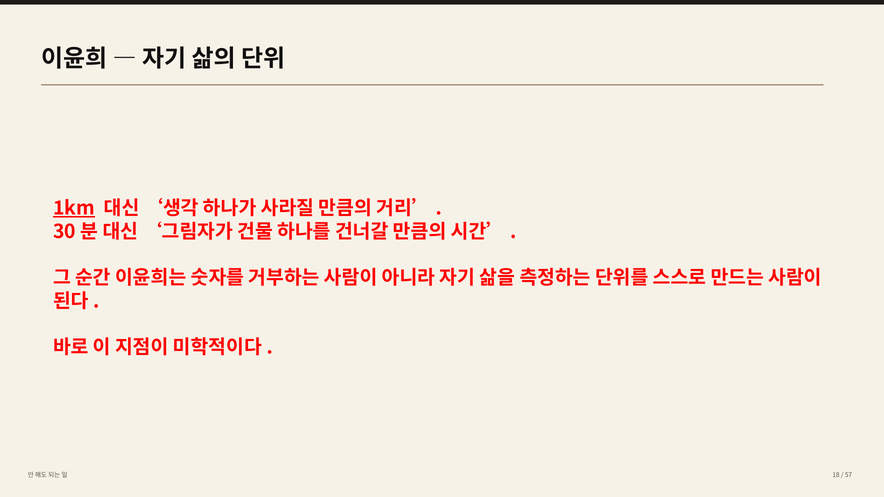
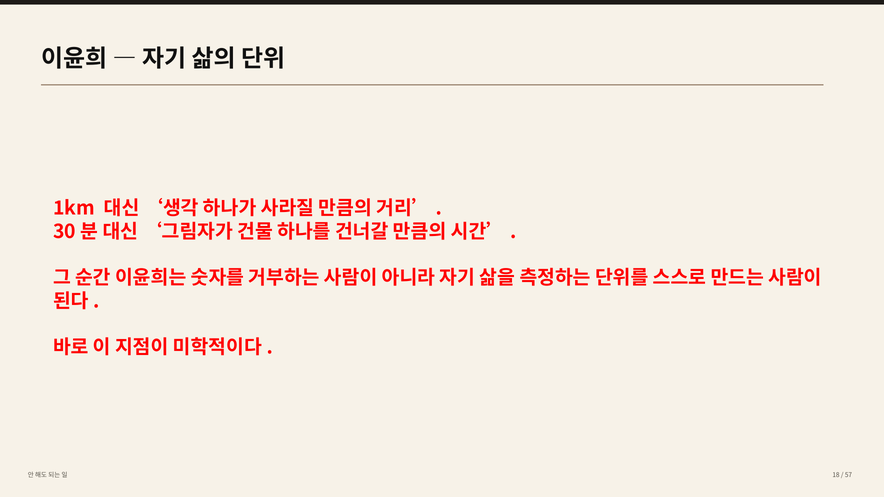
1km underline: present -> none (74, 209)
